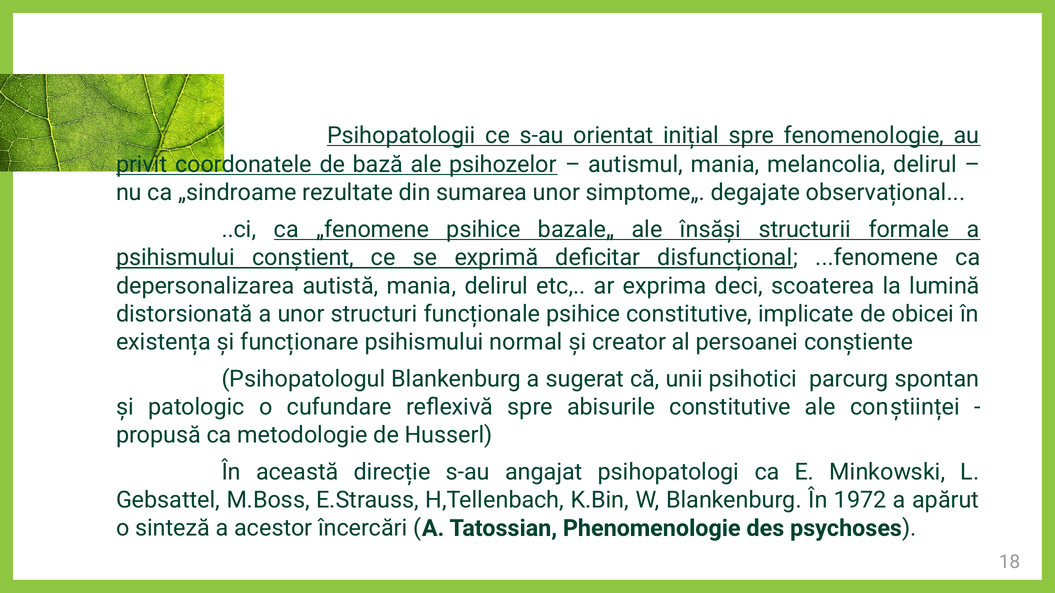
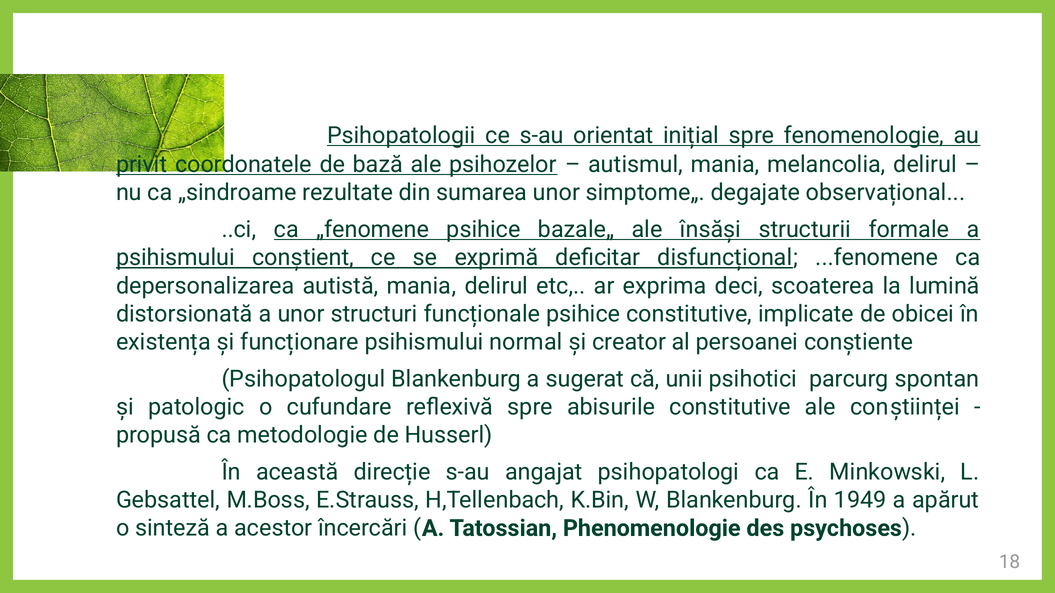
1972: 1972 -> 1949 (860, 500)
